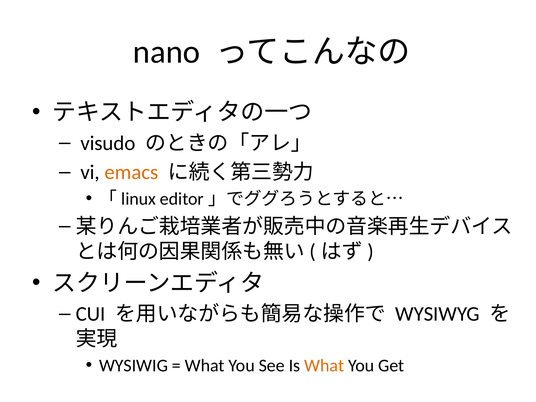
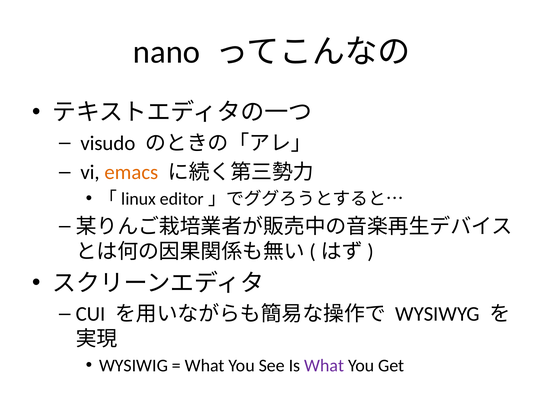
What colour: orange -> purple (324, 366)
